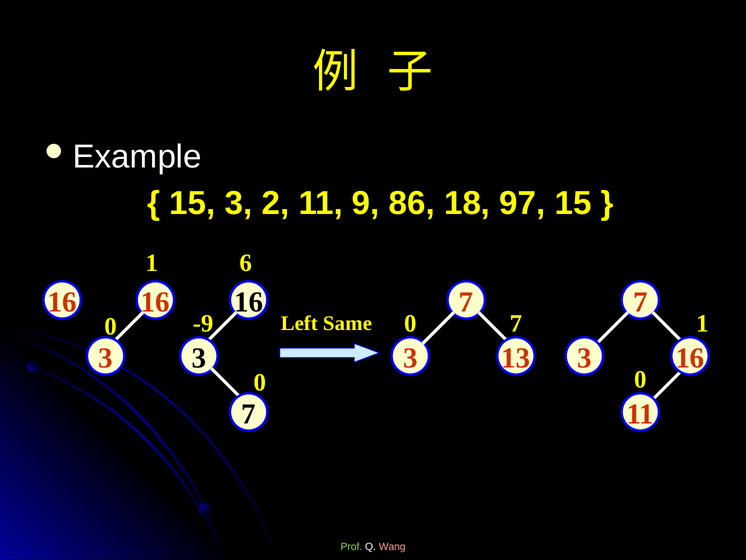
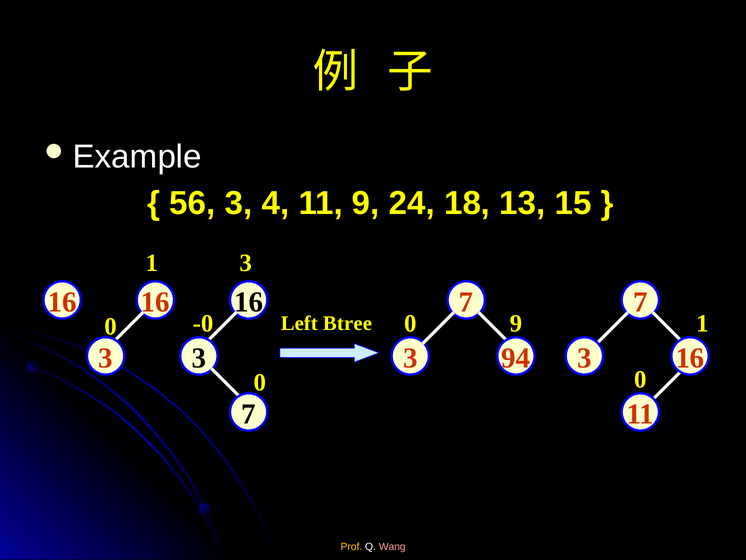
15: 15 -> 56 (193, 203)
2: 2 -> 4 (275, 203)
86: 86 -> 24 (412, 203)
97: 97 -> 13 (522, 203)
1 6: 6 -> 3 (246, 263)
-9: -9 -> -0 (203, 323)
Same: Same -> Btree (347, 323)
7: 7 -> 9 (516, 323)
13: 13 -> 94 (516, 358)
Prof colour: light green -> yellow (351, 547)
